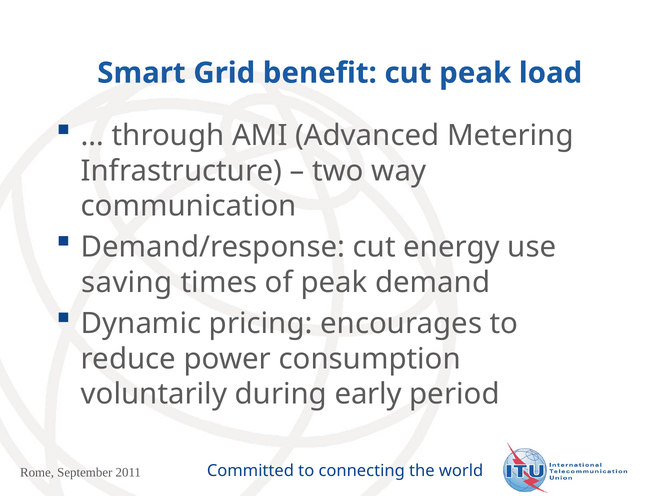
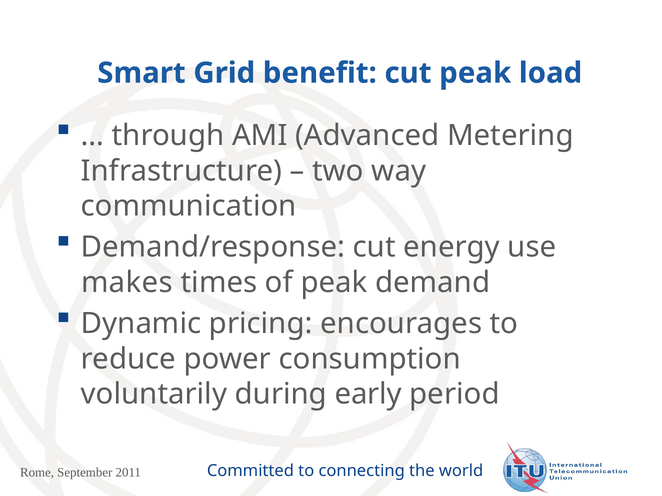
saving: saving -> makes (127, 283)
